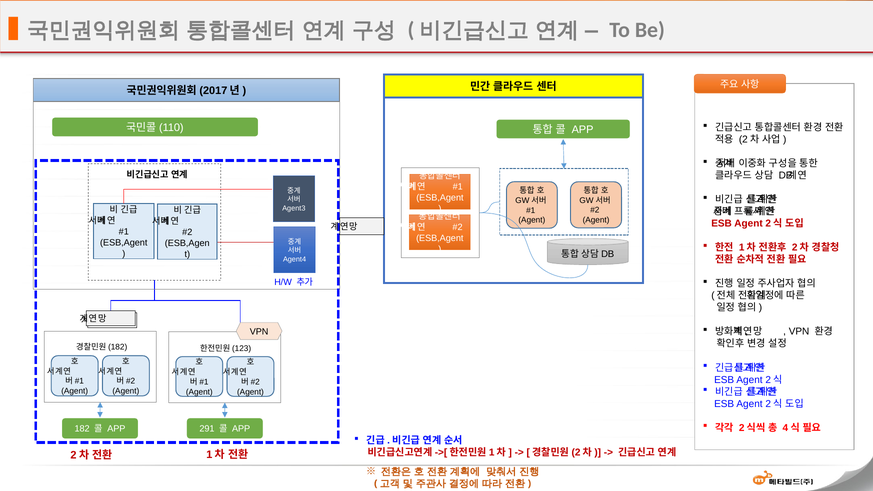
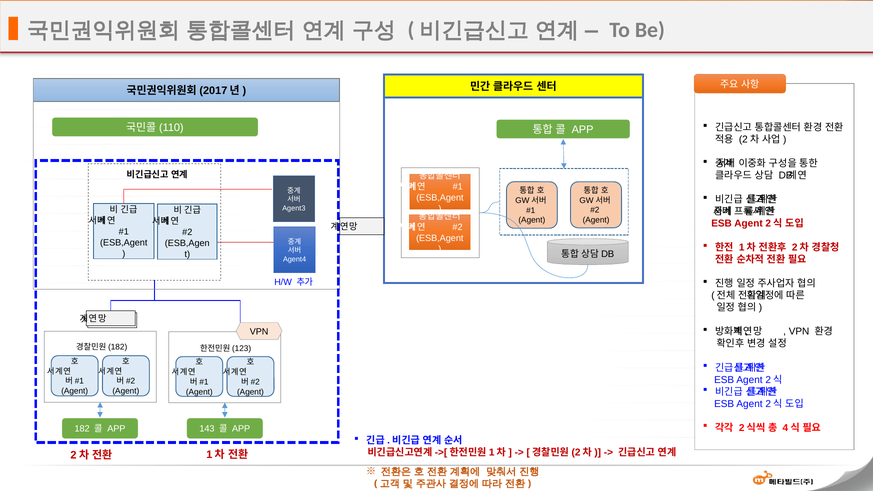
291: 291 -> 143 (207, 429)
